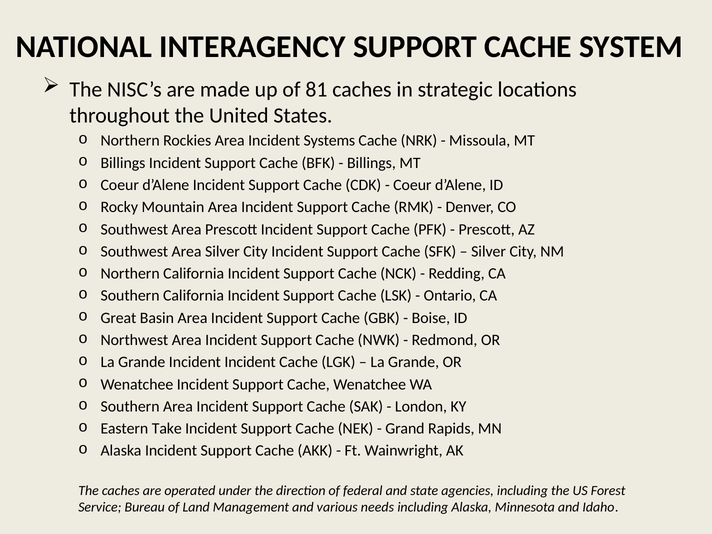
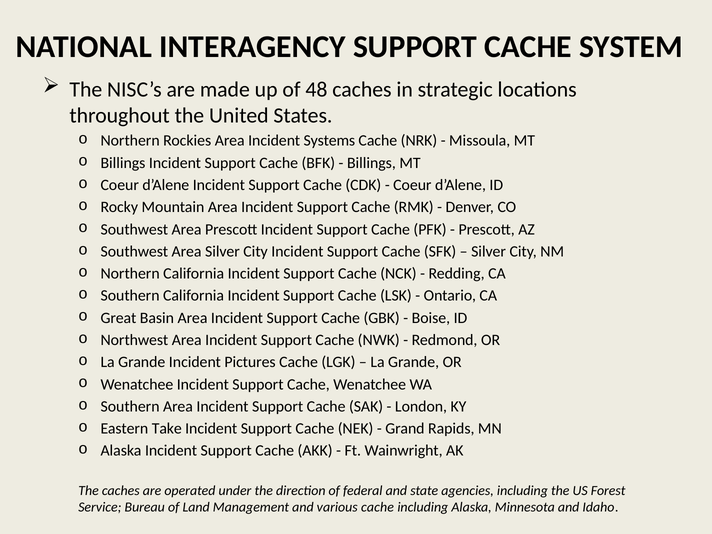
81: 81 -> 48 (316, 89)
Incident Incident: Incident -> Pictures (250, 362)
various needs: needs -> cache (377, 507)
